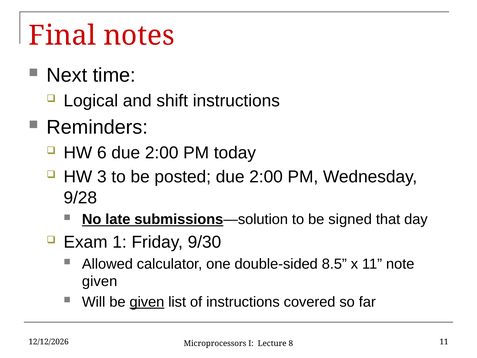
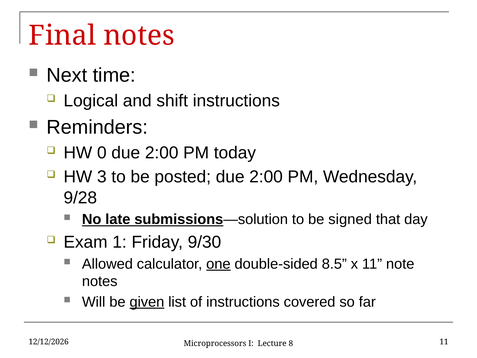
6: 6 -> 0 (102, 153)
one underline: none -> present (218, 264)
given: given -> notes (100, 281)
